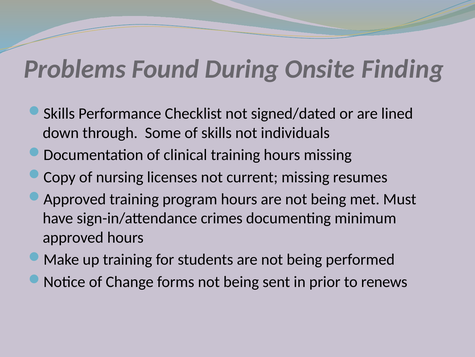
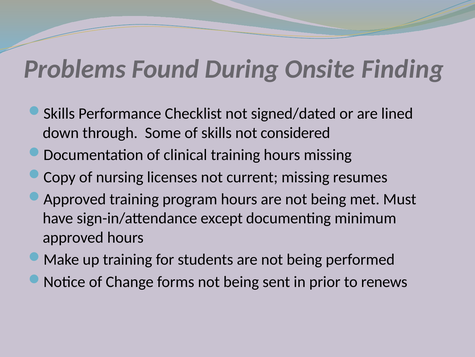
individuals: individuals -> considered (295, 132)
crimes: crimes -> except (222, 218)
